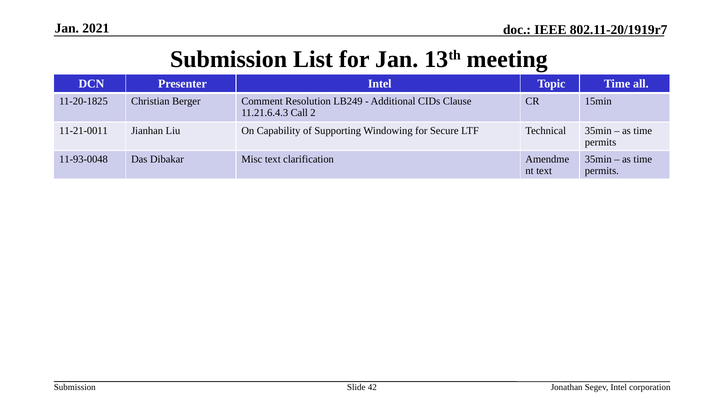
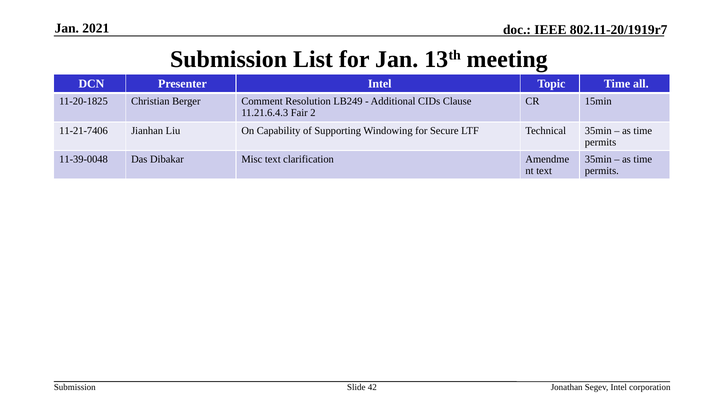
Call: Call -> Fair (299, 113)
11-21-0011: 11-21-0011 -> 11-21-7406 (84, 131)
11-93-0048: 11-93-0048 -> 11-39-0048 (84, 159)
